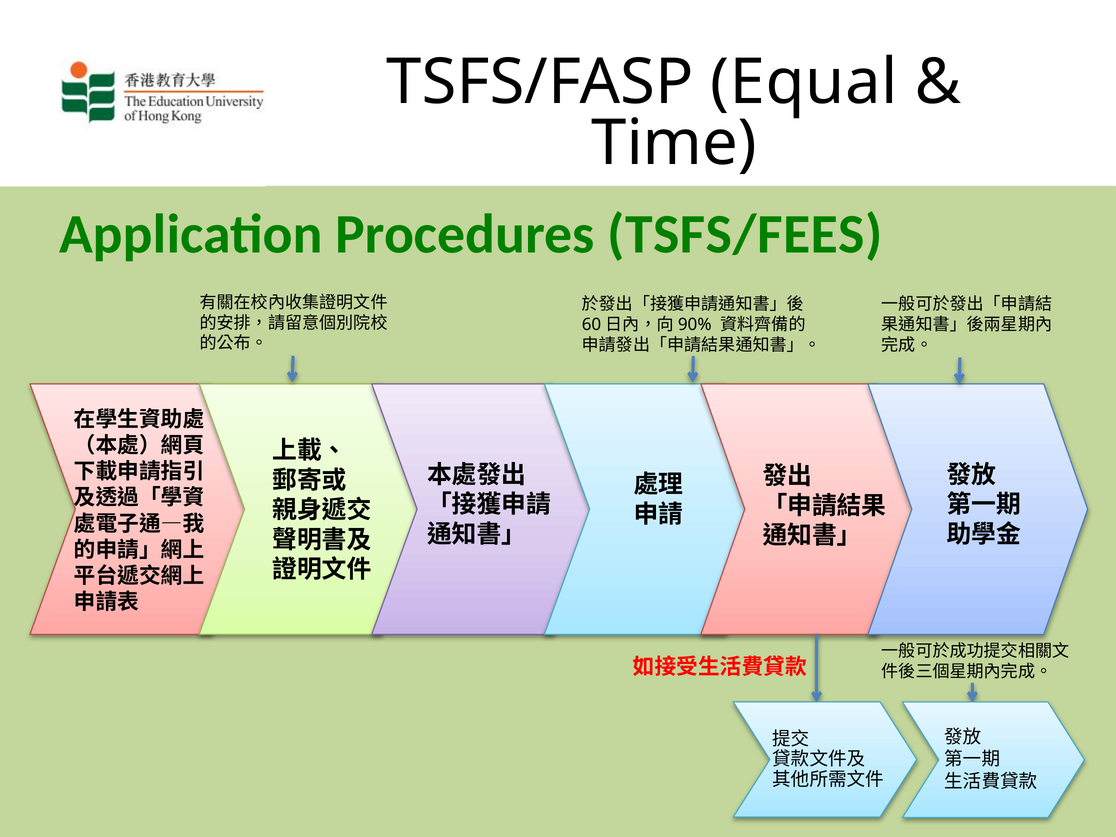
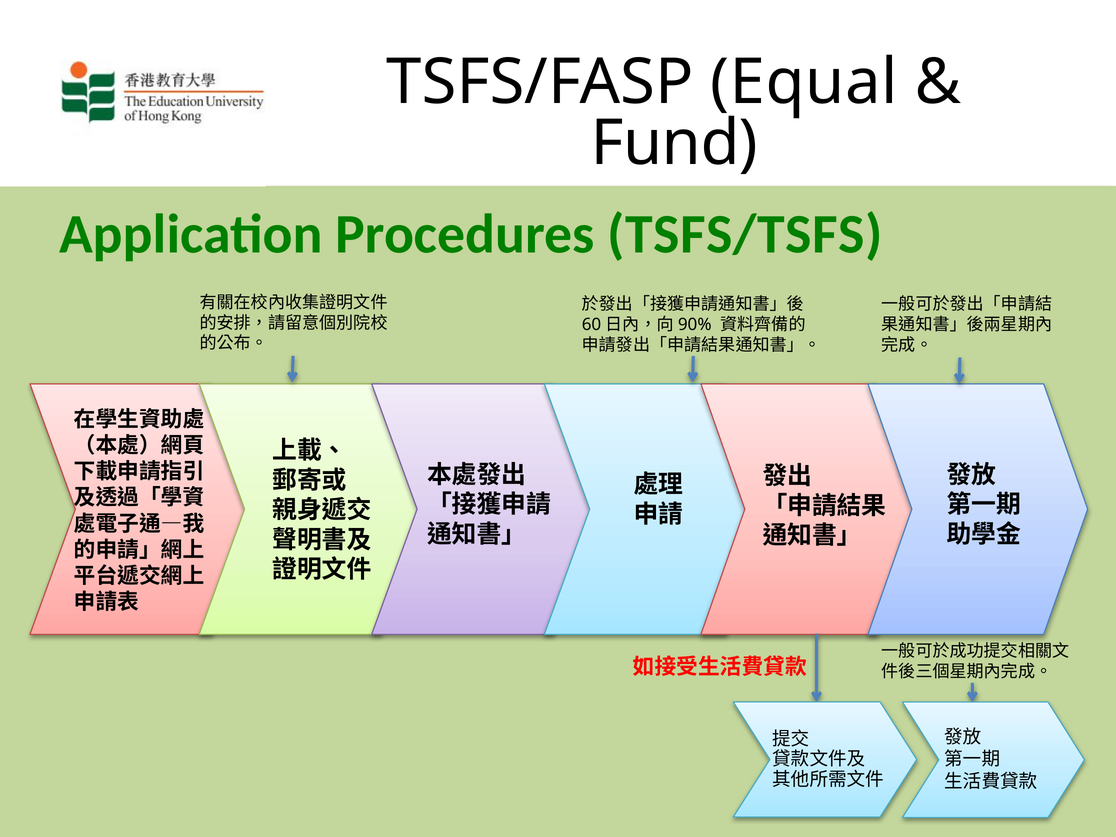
Time: Time -> Fund (674, 143)
TSFS/FEES: TSFS/FEES -> TSFS/TSFS (745, 234)
